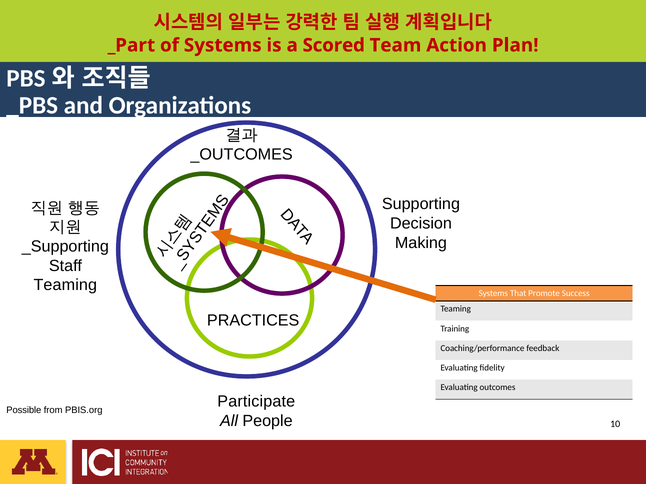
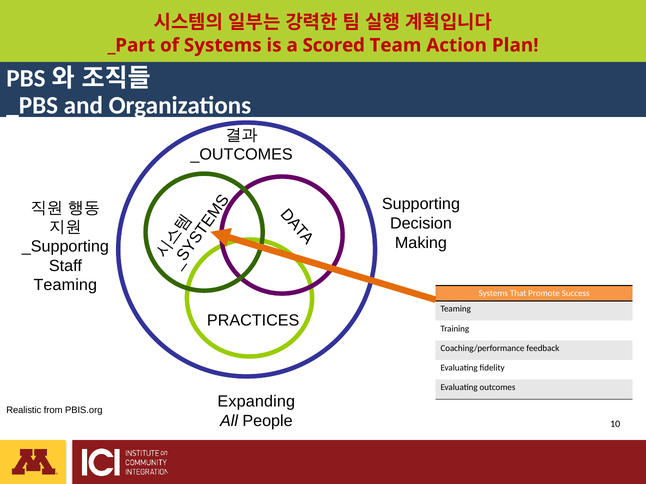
Participate: Participate -> Expanding (256, 402)
Possible: Possible -> Realistic (24, 411)
